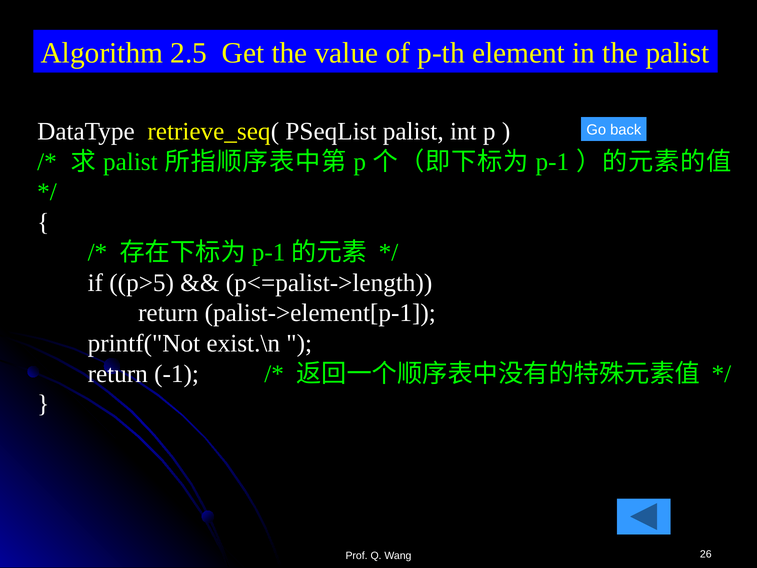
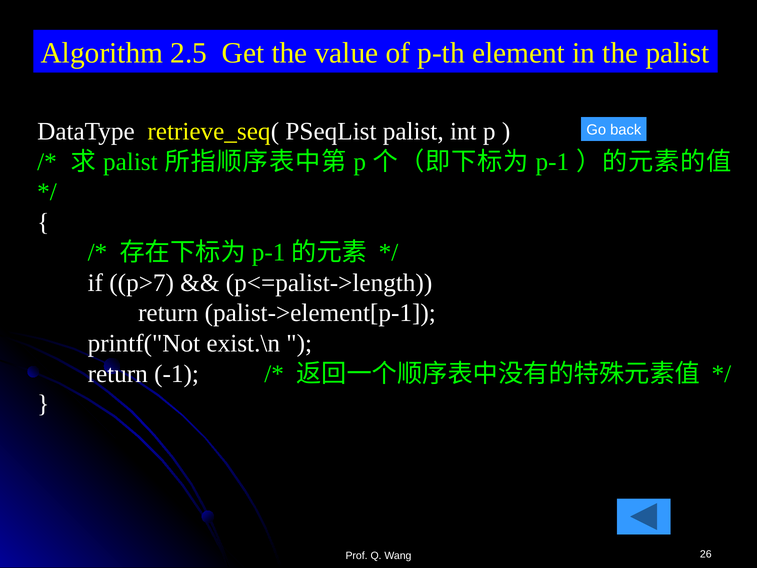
p>5: p>5 -> p>7 (142, 283)
